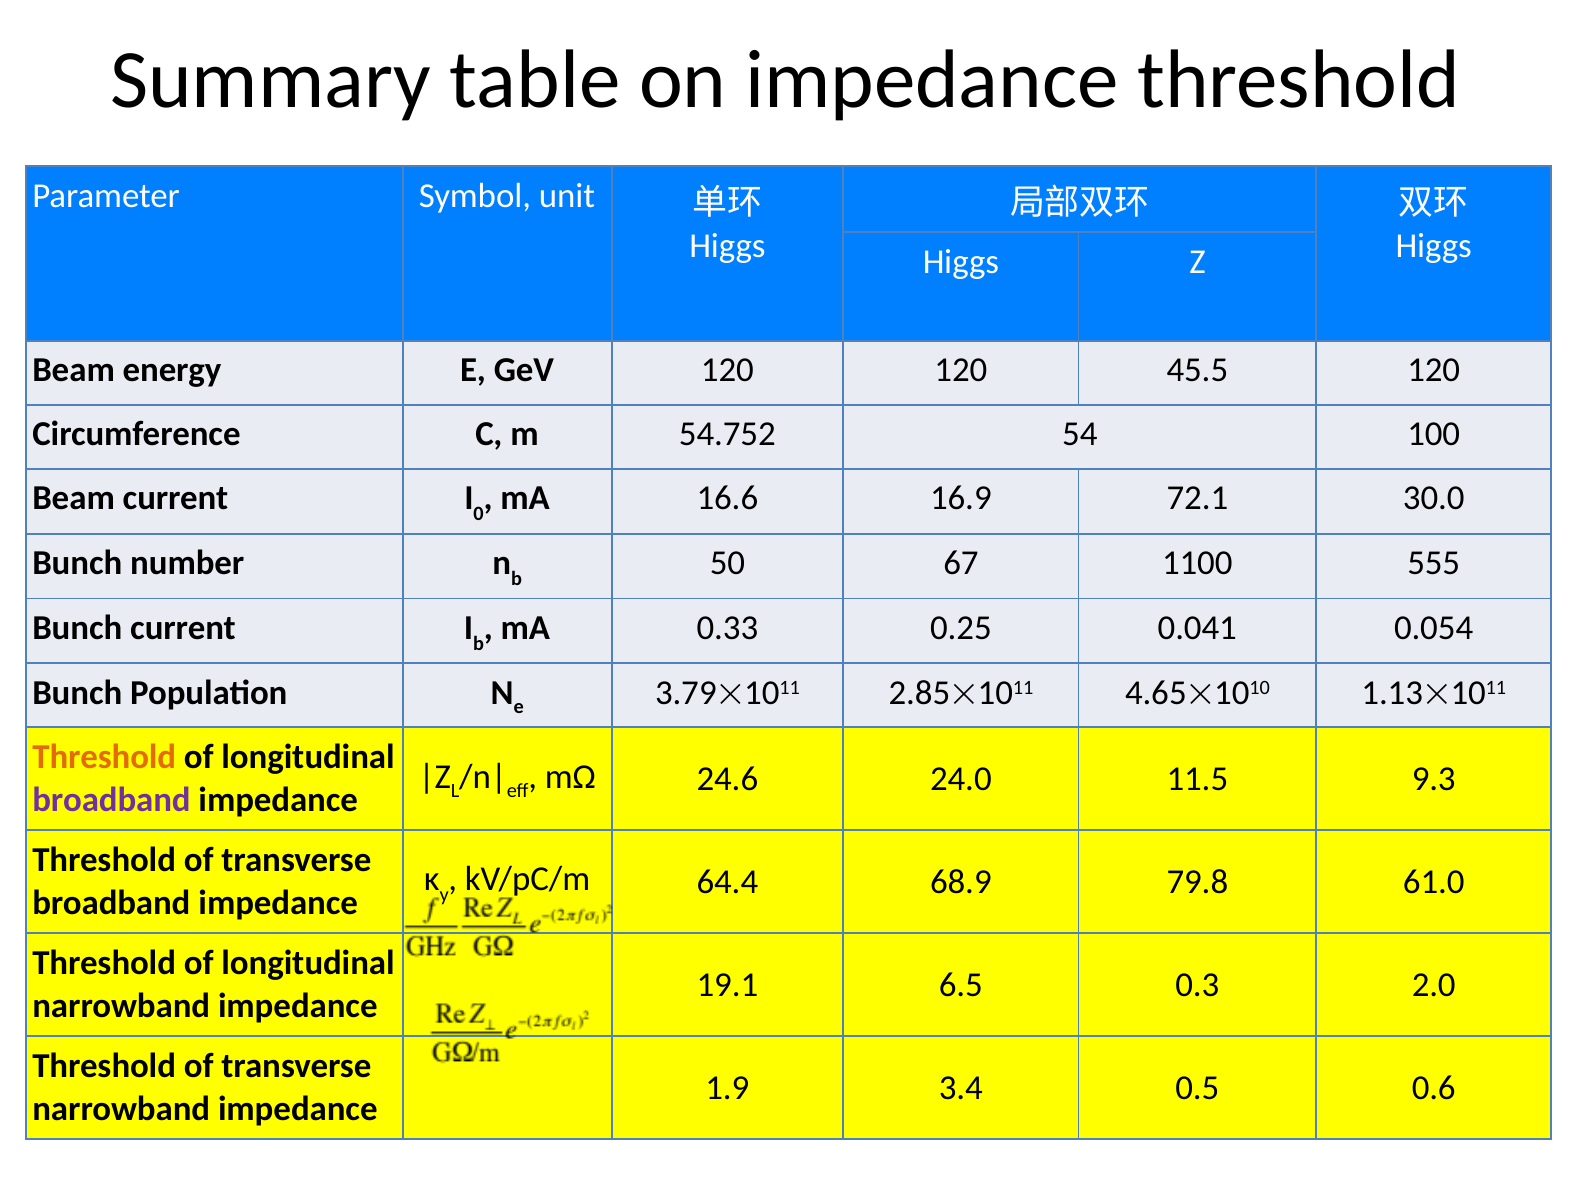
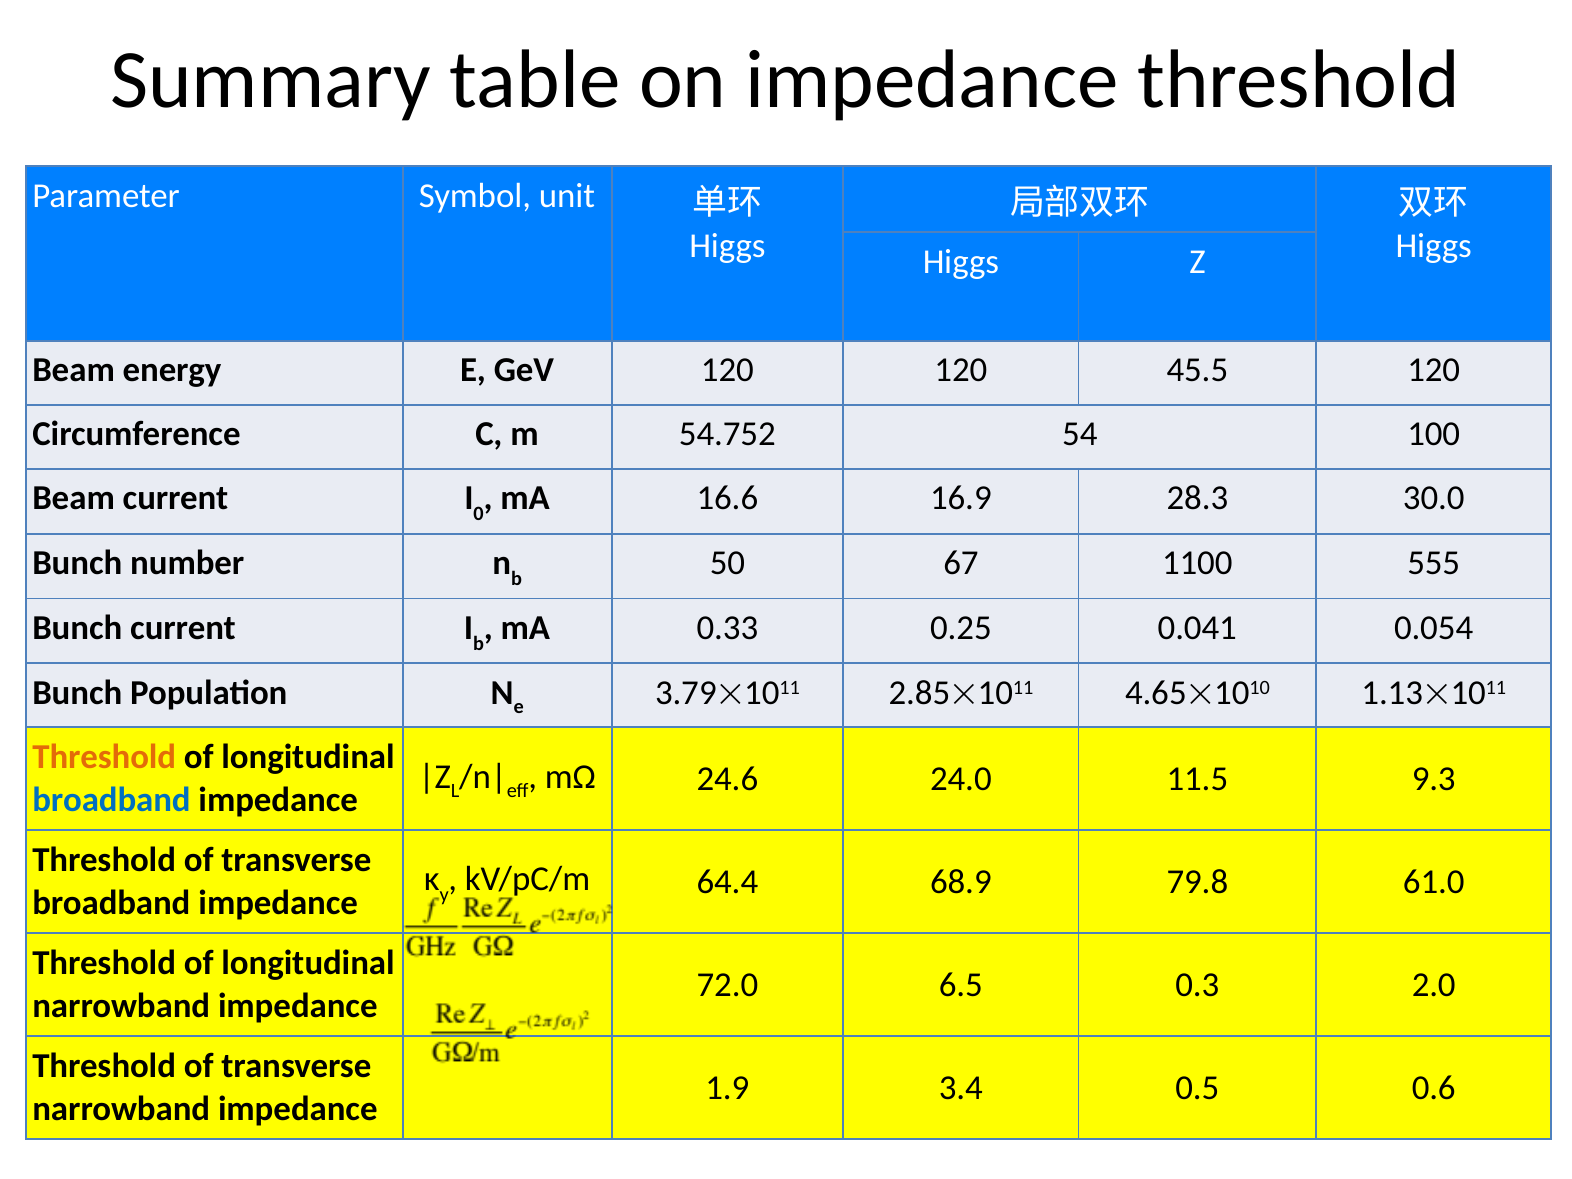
72.1: 72.1 -> 28.3 (1197, 498)
broadband colour: purple -> blue (111, 800)
19.1: 19.1 -> 72.0 (727, 985)
